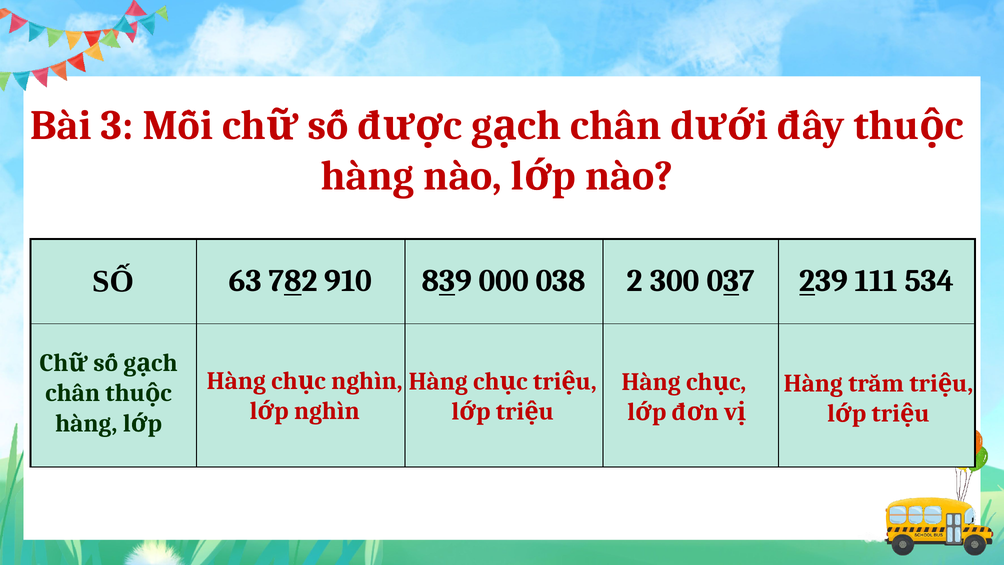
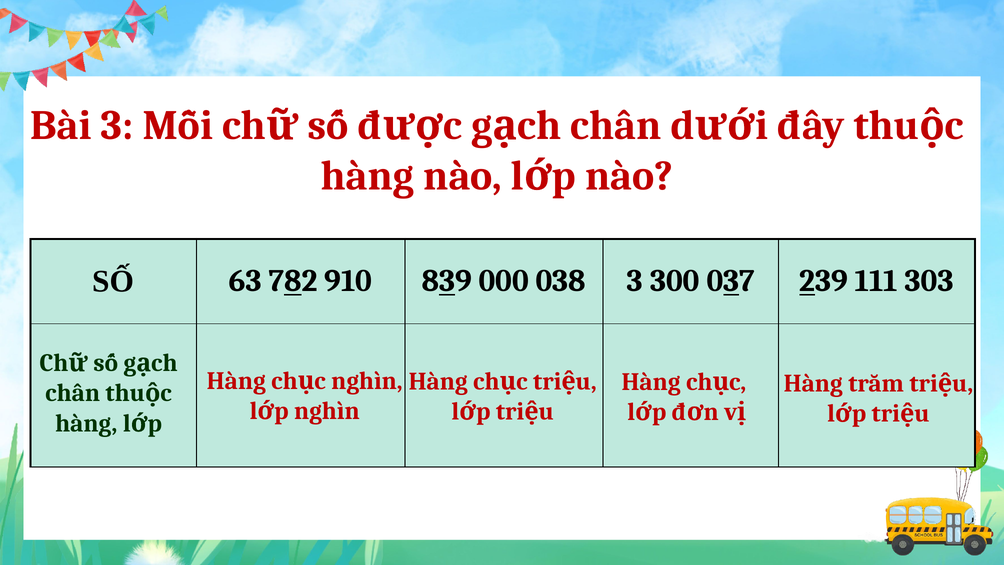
038 2: 2 -> 3 (635, 281)
534: 534 -> 303 (929, 281)
